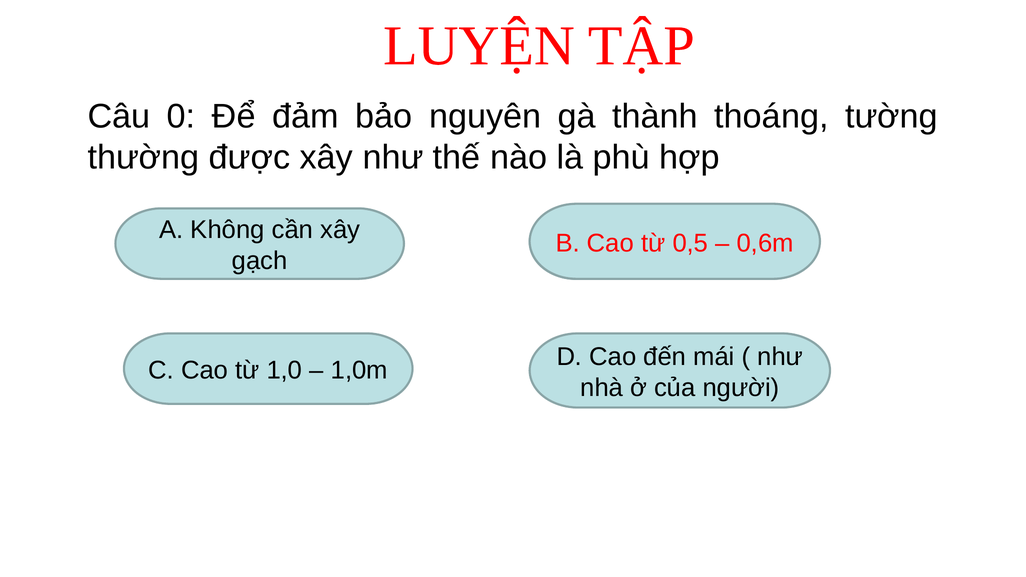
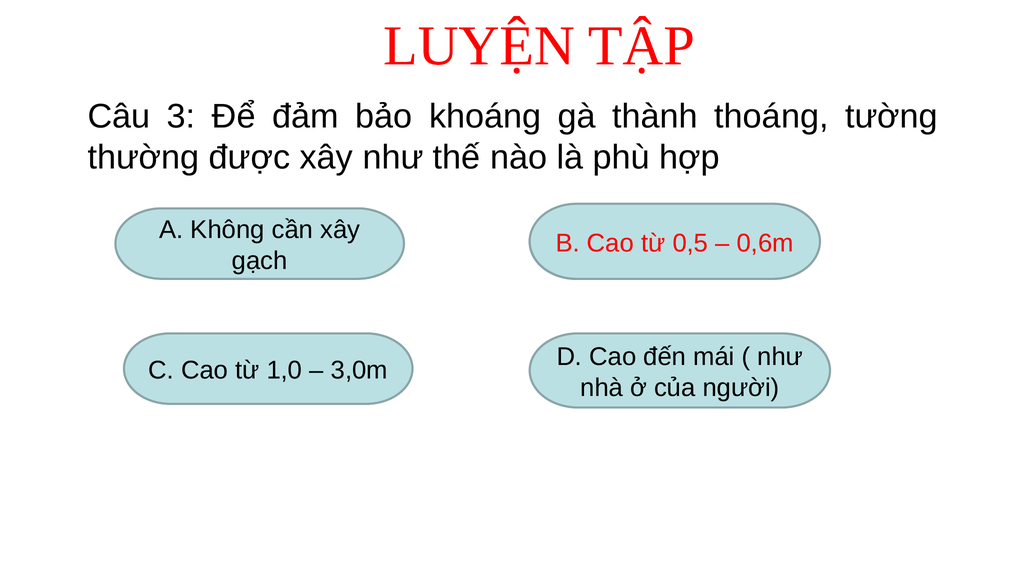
0: 0 -> 3 (181, 117)
nguyên: nguyên -> khoáng (485, 117)
1,0m: 1,0m -> 3,0m (359, 370)
